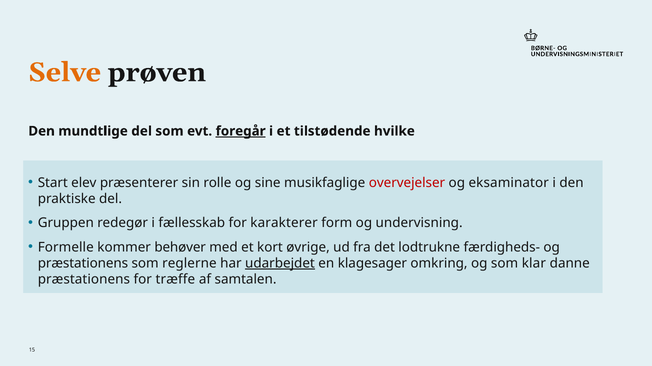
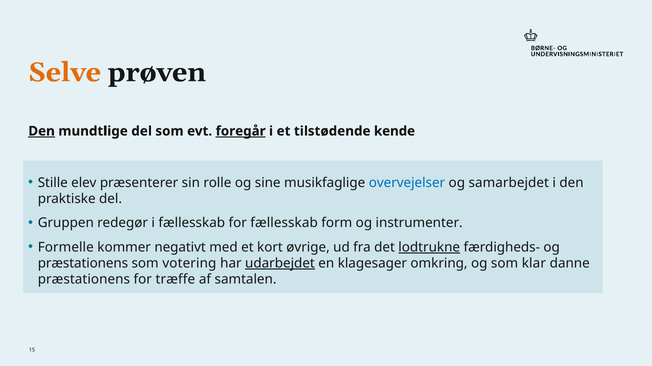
Den underline: none -> present (42, 131)
hvilke: hvilke -> kende (394, 131)
Start: Start -> Stille (53, 183)
overvejelser colour: red -> blue (407, 183)
eksaminator: eksaminator -> samarbejdet (509, 183)
for karakterer: karakterer -> fællesskab (284, 223)
undervisning: undervisning -> instrumenter (419, 223)
behøver: behøver -> negativt (180, 248)
lodtrukne underline: none -> present (429, 248)
reglerne: reglerne -> votering (189, 264)
